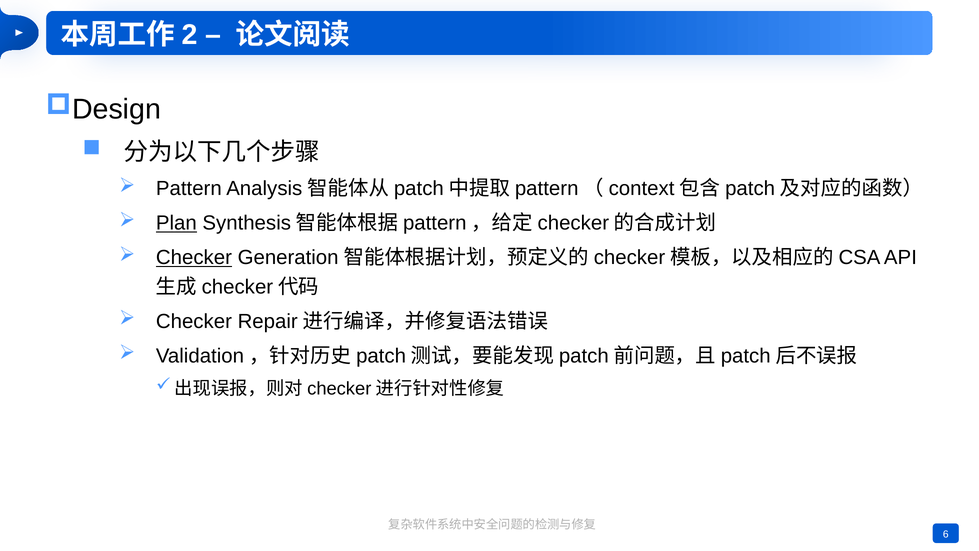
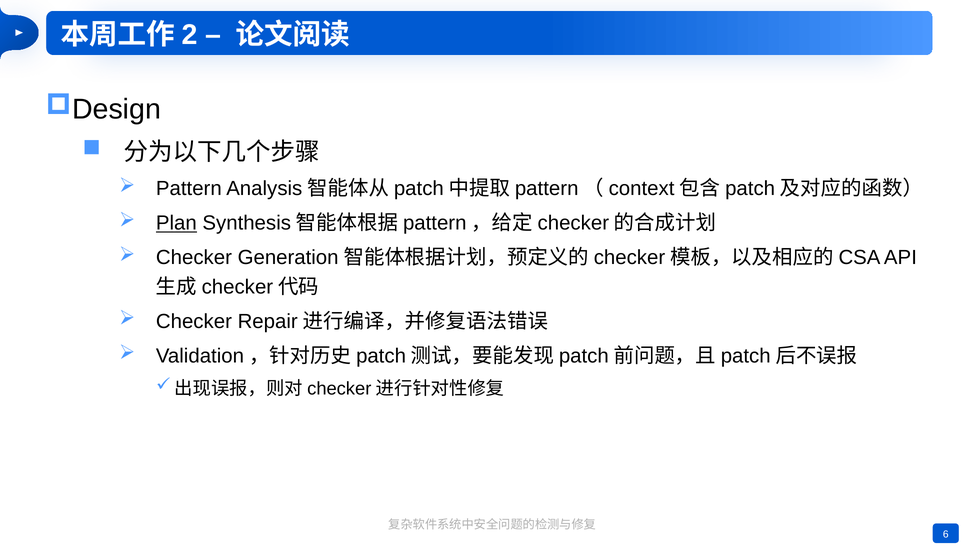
Checker underline: present -> none (194, 257)
